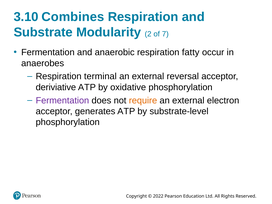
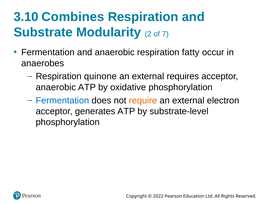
terminal: terminal -> quinone (100, 76)
reversal: reversal -> requires (183, 76)
deriviative: deriviative -> anaerobic (56, 87)
Fermentation colour: purple -> blue (62, 100)
